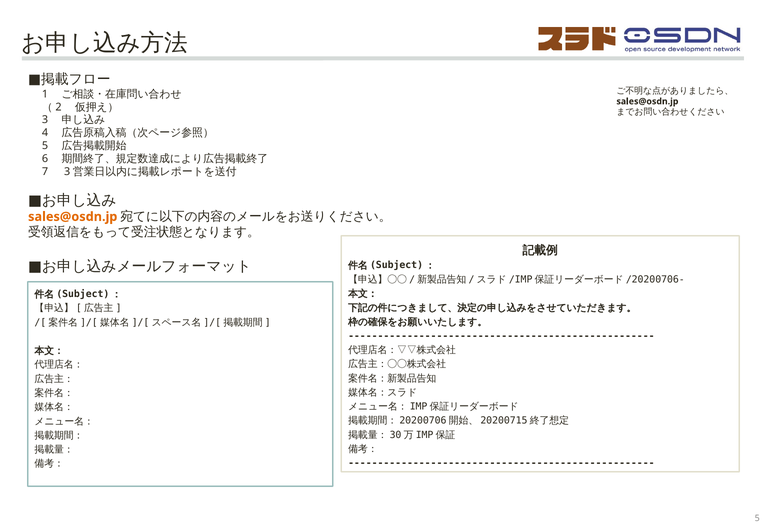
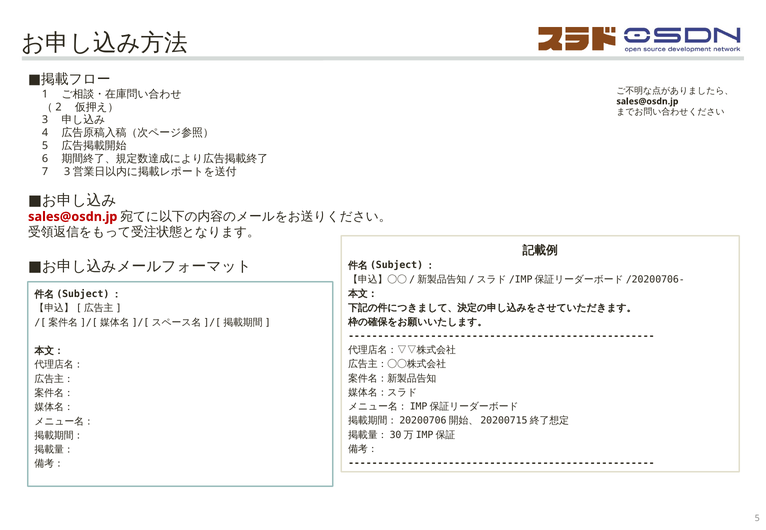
sales@osdn.jp colour: orange -> red (73, 217)
